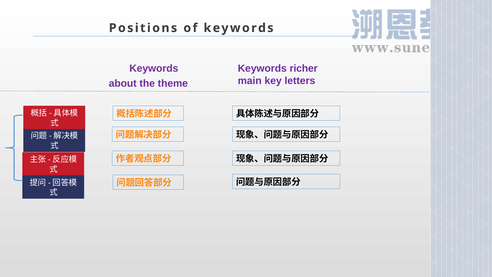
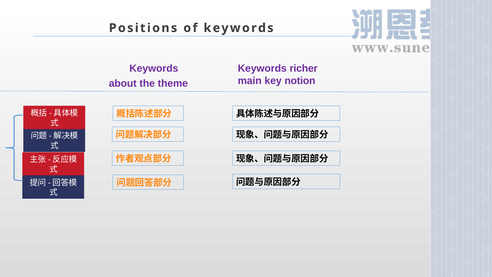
letters: letters -> notion (300, 81)
